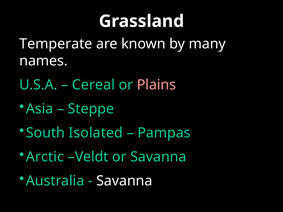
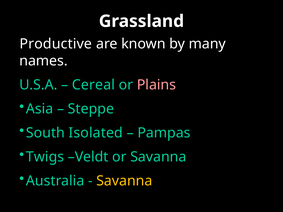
Temperate: Temperate -> Productive (56, 44)
Arctic: Arctic -> Twigs (45, 157)
Savanna colour: white -> yellow (124, 181)
